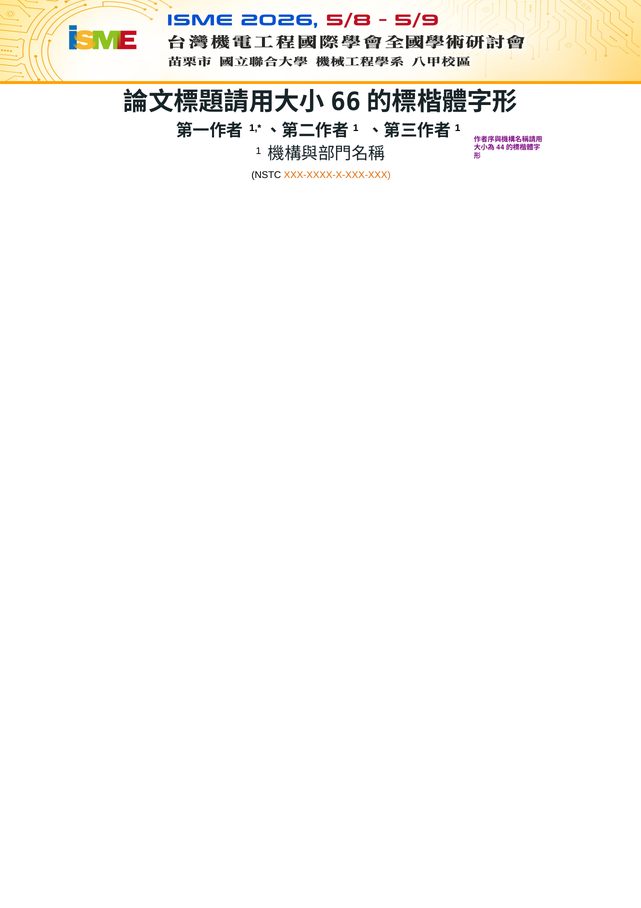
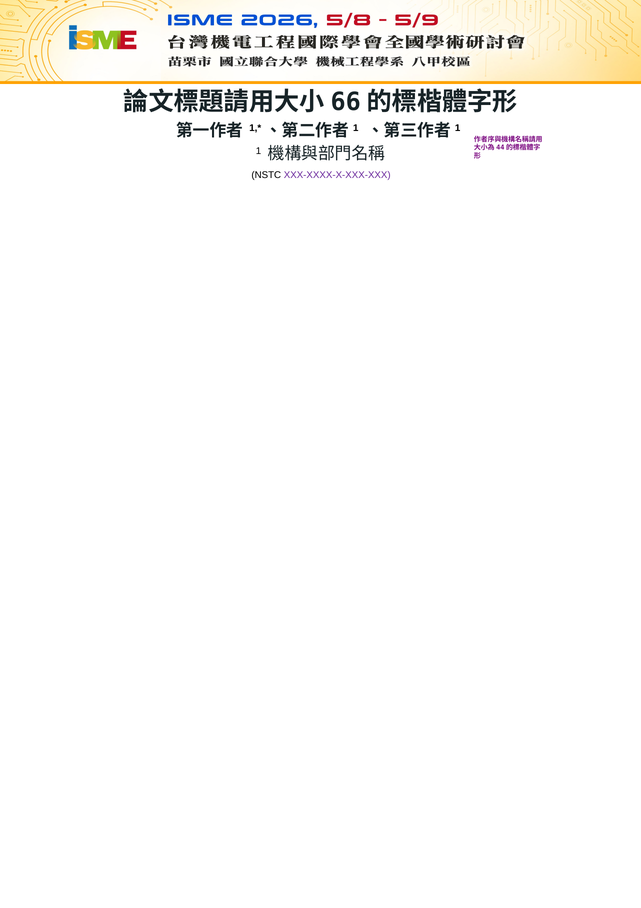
XXX-XXXX-X-XXX-XXX colour: orange -> purple (337, 175)
